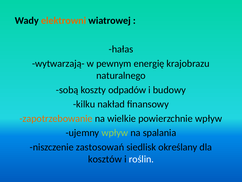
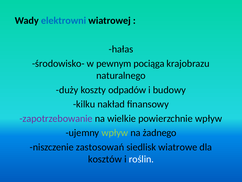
elektrowni colour: orange -> blue (64, 21)
wytwarzają-: wytwarzają- -> środowisko- (58, 63)
energię: energię -> pociąga (149, 63)
sobą: sobą -> duży (67, 90)
zapotrzebowanie colour: orange -> purple (56, 118)
spalania: spalania -> żadnego (160, 132)
określany: określany -> wiatrowe (178, 147)
